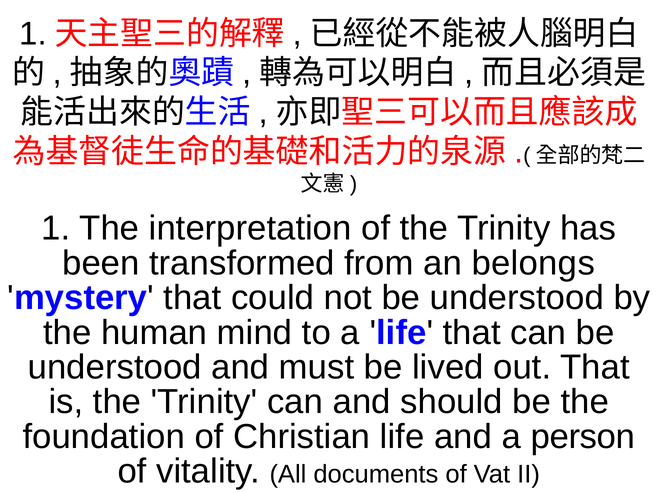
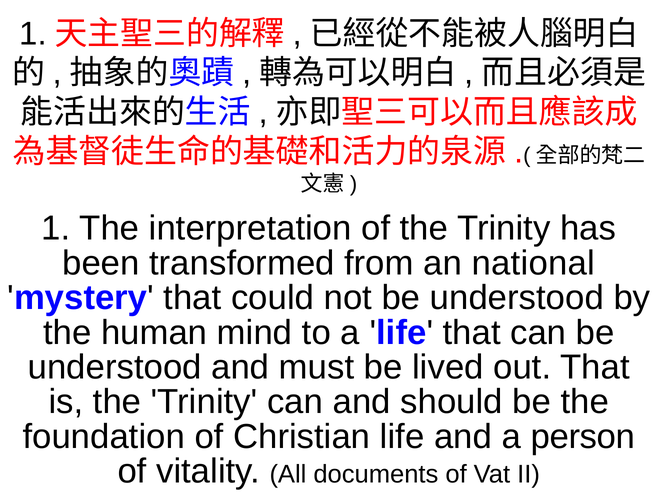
belongs: belongs -> national (533, 263)
